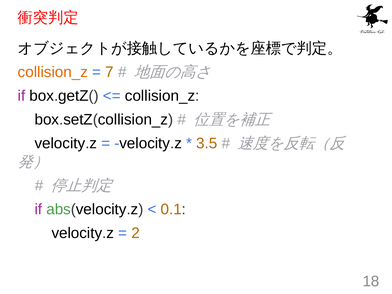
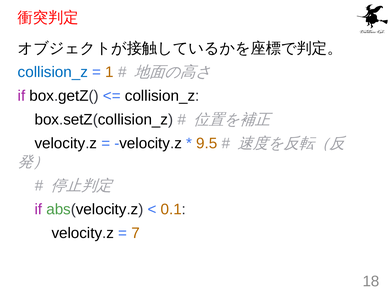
collision_z colour: orange -> blue (53, 72)
7: 7 -> 1 (109, 72)
3.5: 3.5 -> 9.5 (207, 143)
2: 2 -> 7 (136, 233)
